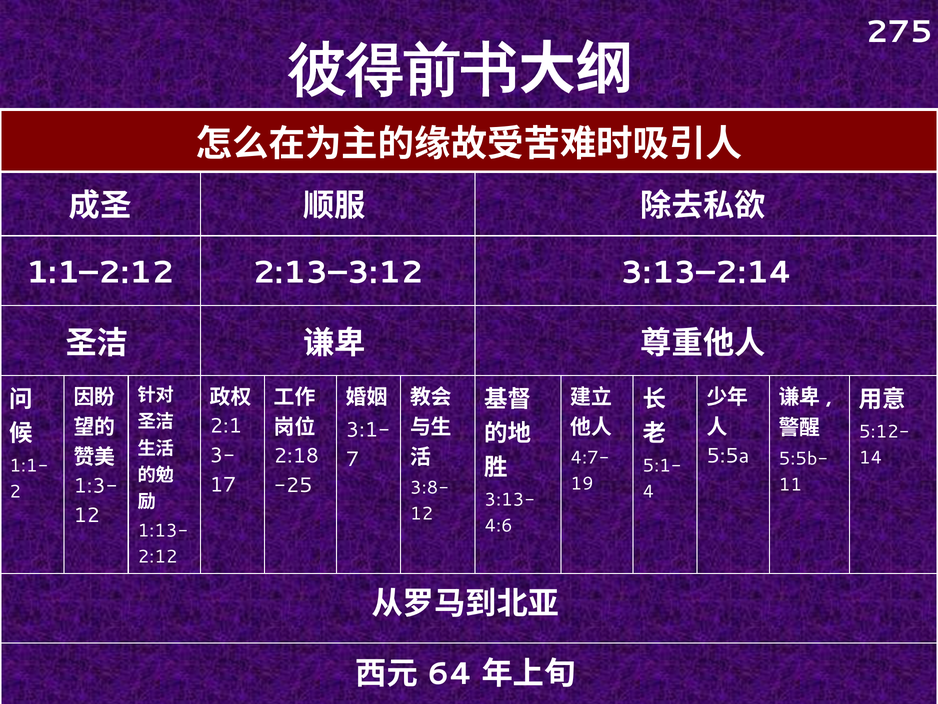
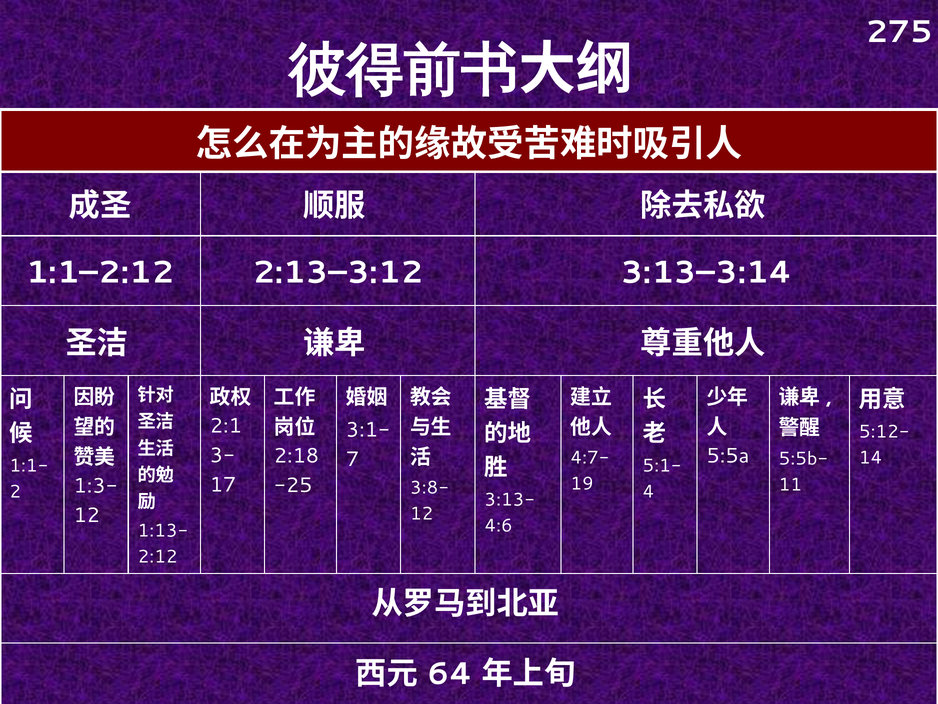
3:13–2:14: 3:13–2:14 -> 3:13–3:14 (706, 272)
